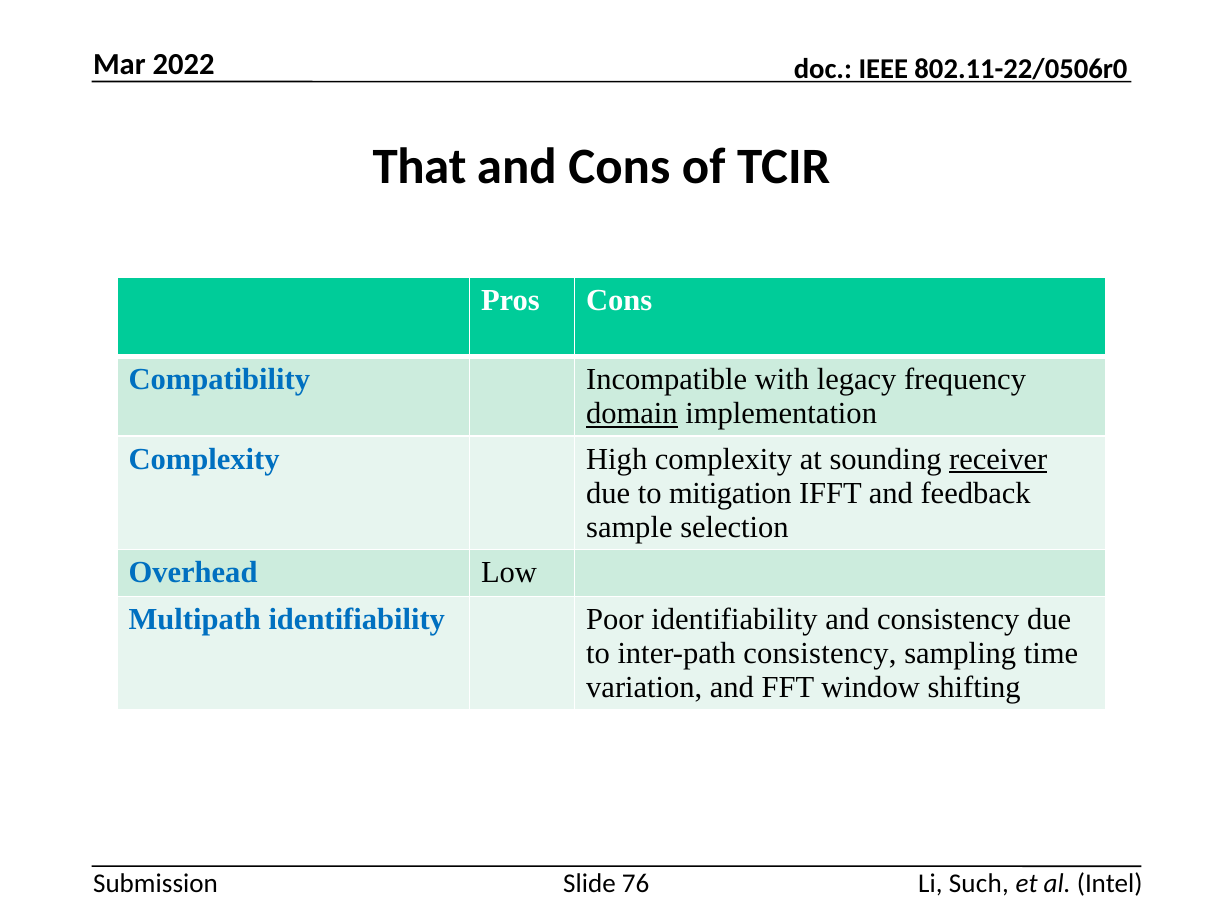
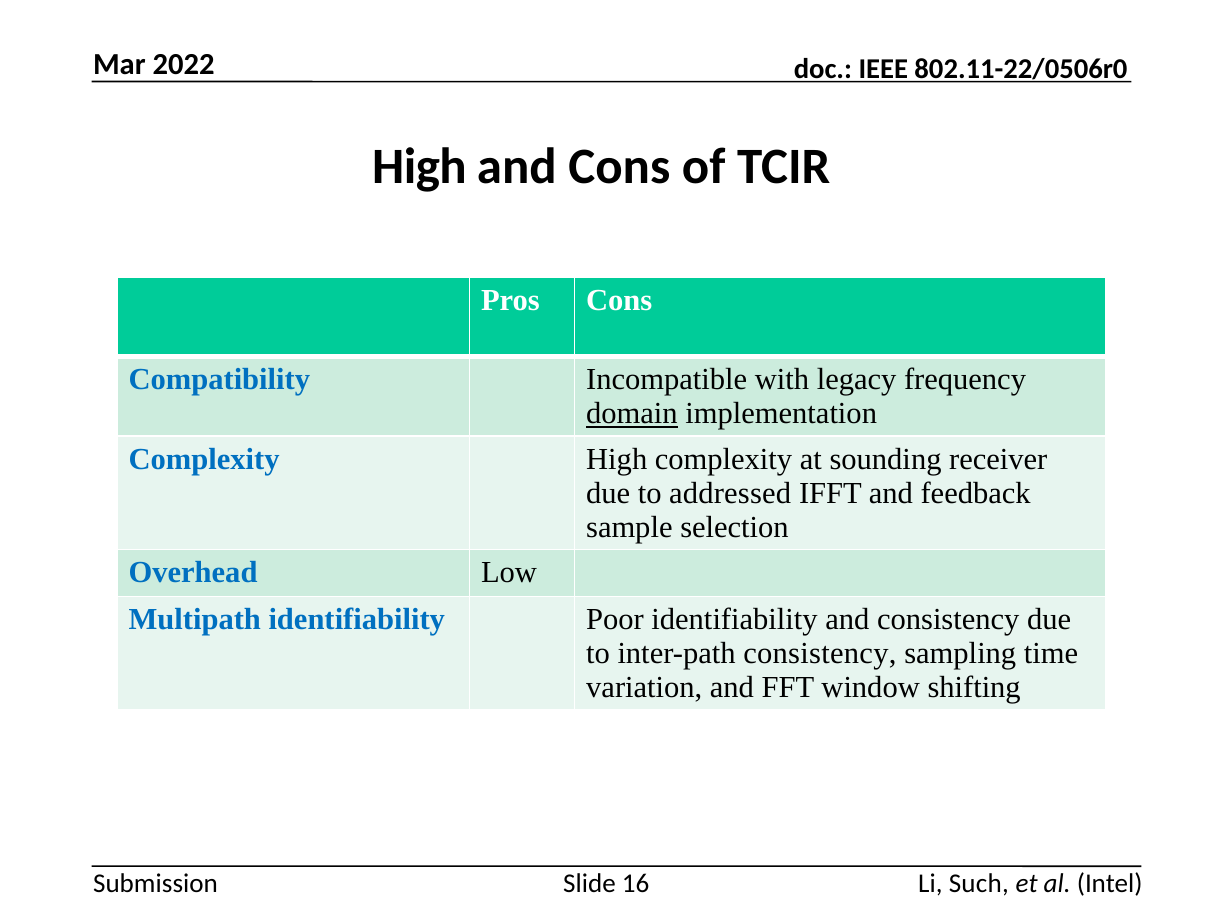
That: That -> High (420, 166)
receiver underline: present -> none (998, 459)
mitigation: mitigation -> addressed (730, 493)
76: 76 -> 16 (636, 884)
